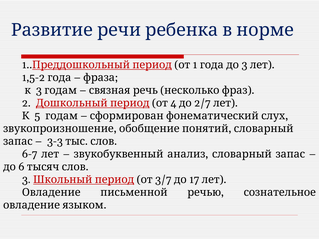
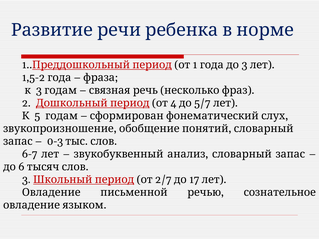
2/7: 2/7 -> 5/7 (202, 103)
3-3: 3-3 -> 0-3 (55, 141)
3/7: 3/7 -> 2/7 (163, 180)
